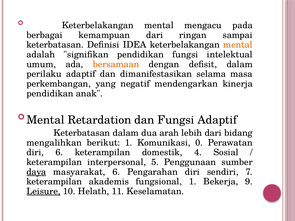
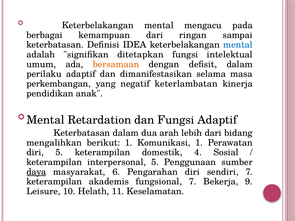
mental colour: orange -> blue (238, 45)
signifikan pendidikan: pendidikan -> ditetapkan (140, 55)
mendengarkan: mendengarkan -> keterlambatan (186, 84)
Komunikasi 0: 0 -> 1 (199, 143)
diri 6: 6 -> 5 (59, 153)
fungsional 1: 1 -> 7 (193, 182)
Leisure underline: present -> none (43, 191)
